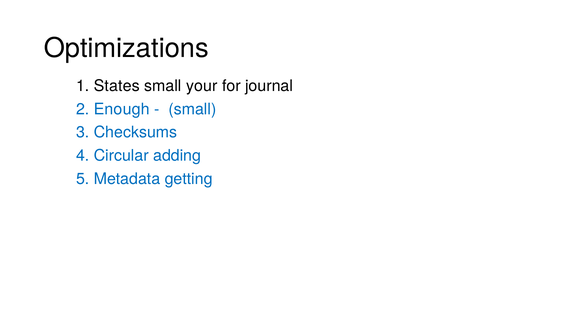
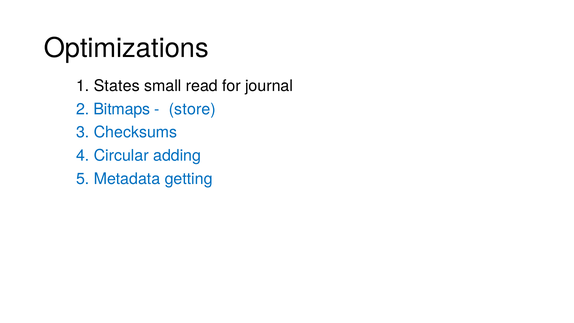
your: your -> read (202, 86)
Enough: Enough -> Bitmaps (122, 109)
small: small -> store (192, 109)
